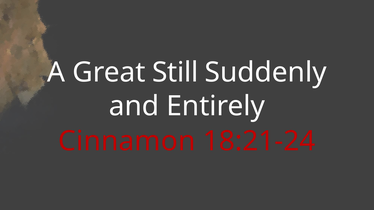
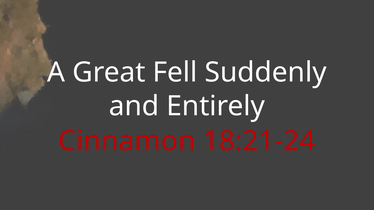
Still: Still -> Fell (175, 73)
